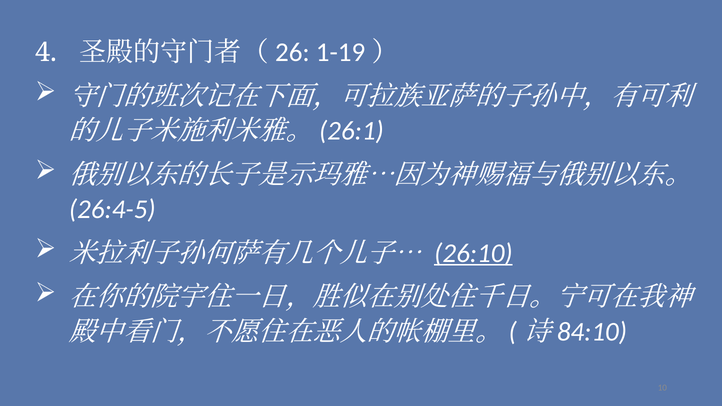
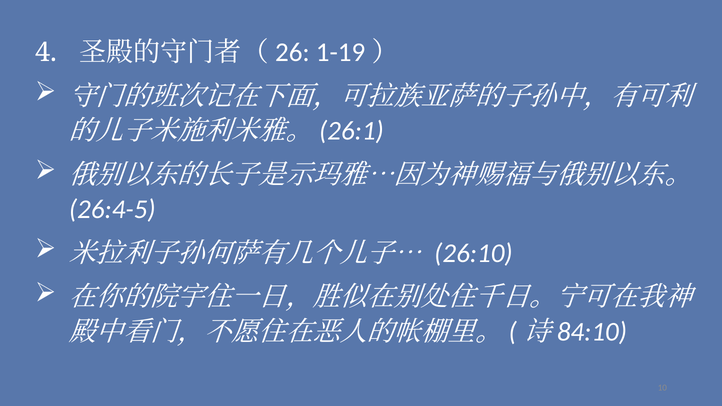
26:10 underline: present -> none (473, 253)
